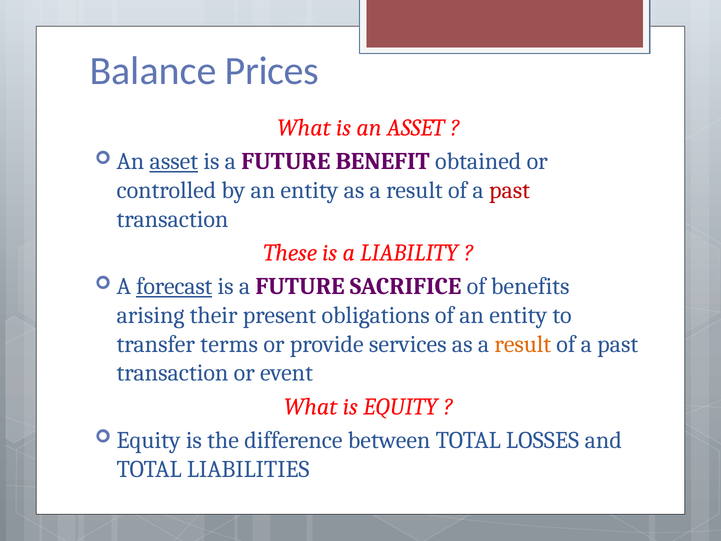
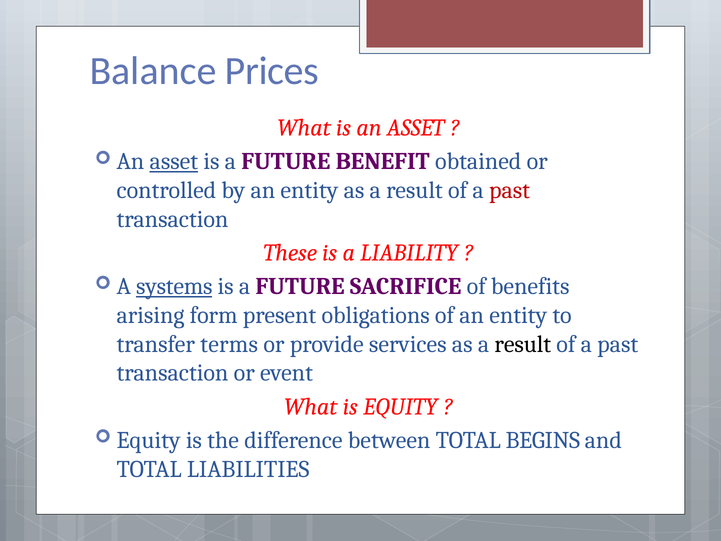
forecast: forecast -> systems (174, 286)
their: their -> form (214, 315)
result colour: orange -> black (523, 344)
LOSSES: LOSSES -> BEGINS (543, 440)
